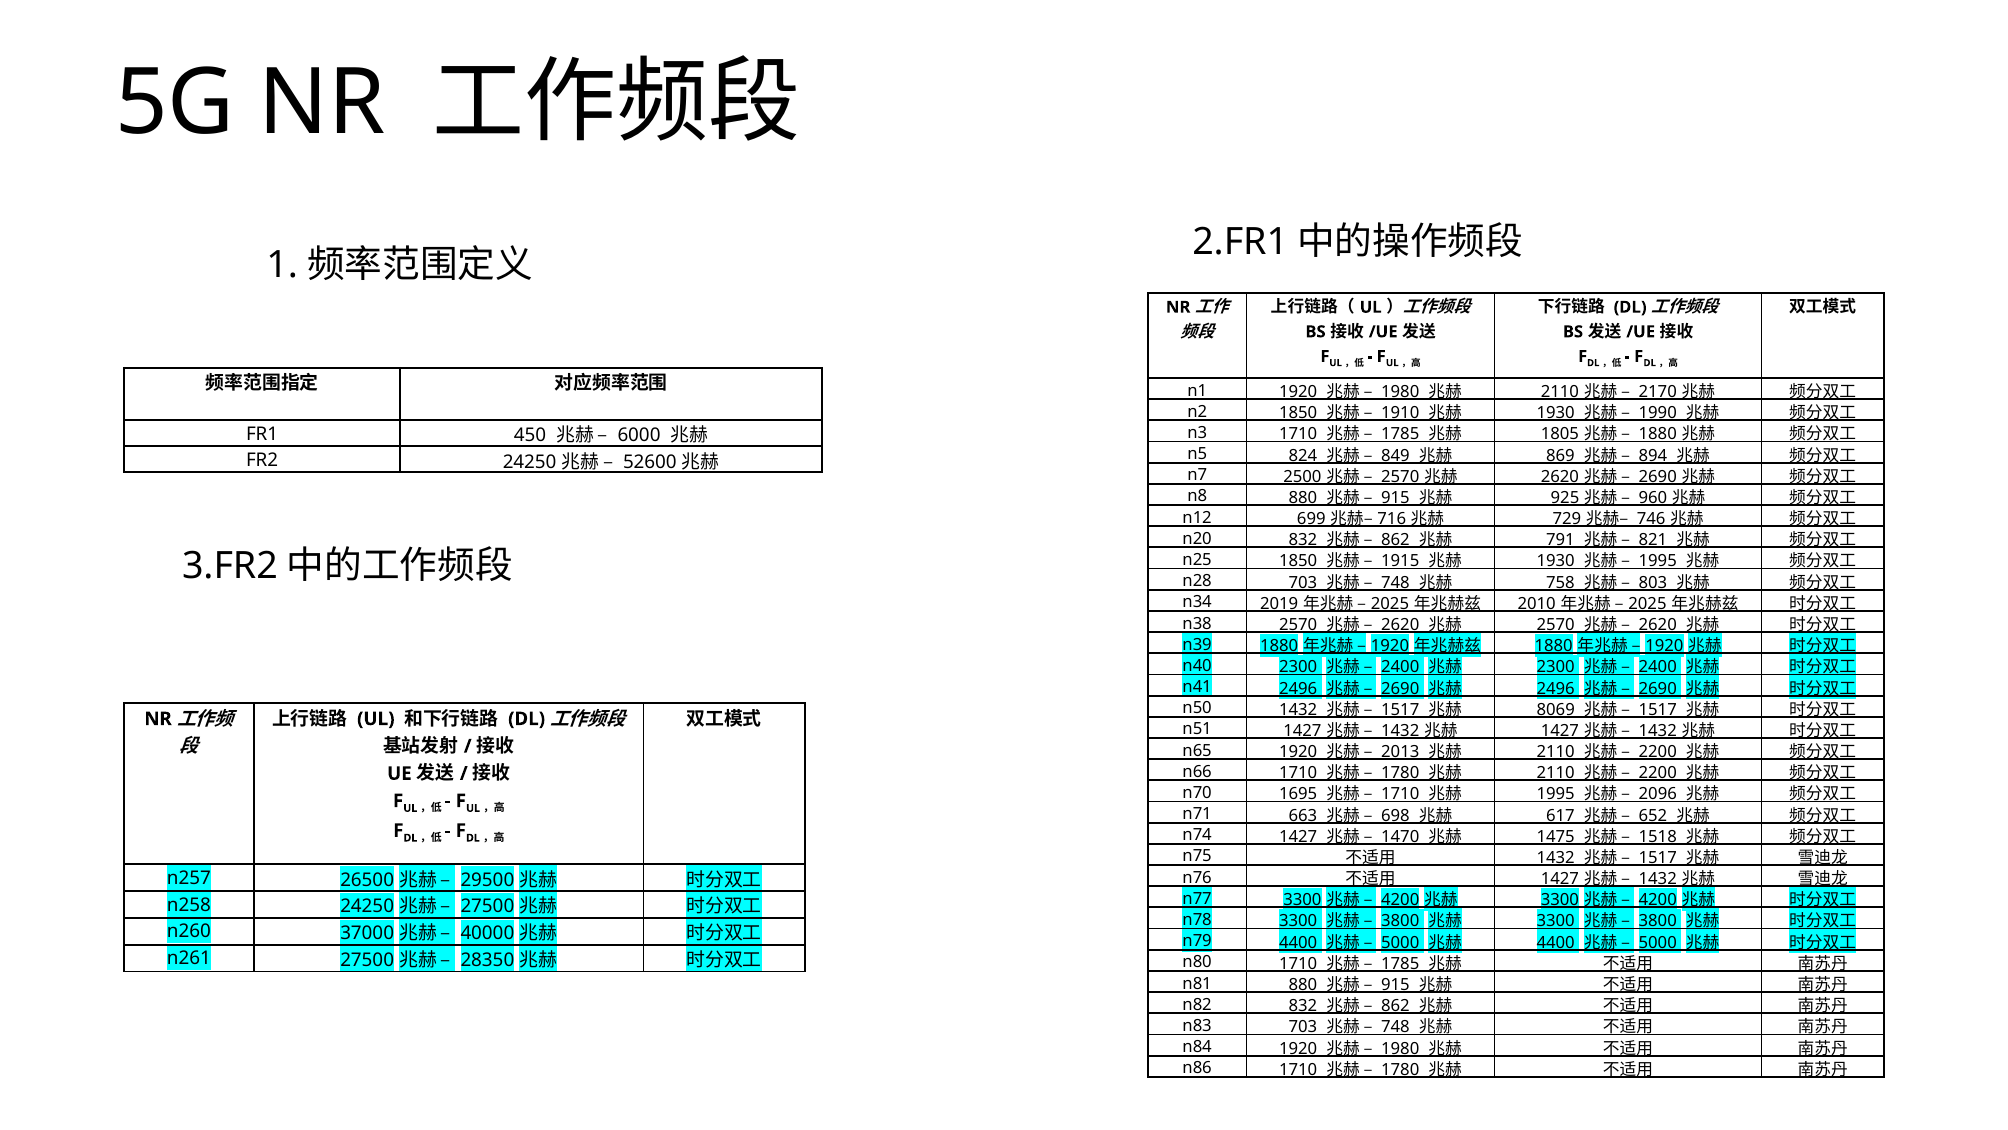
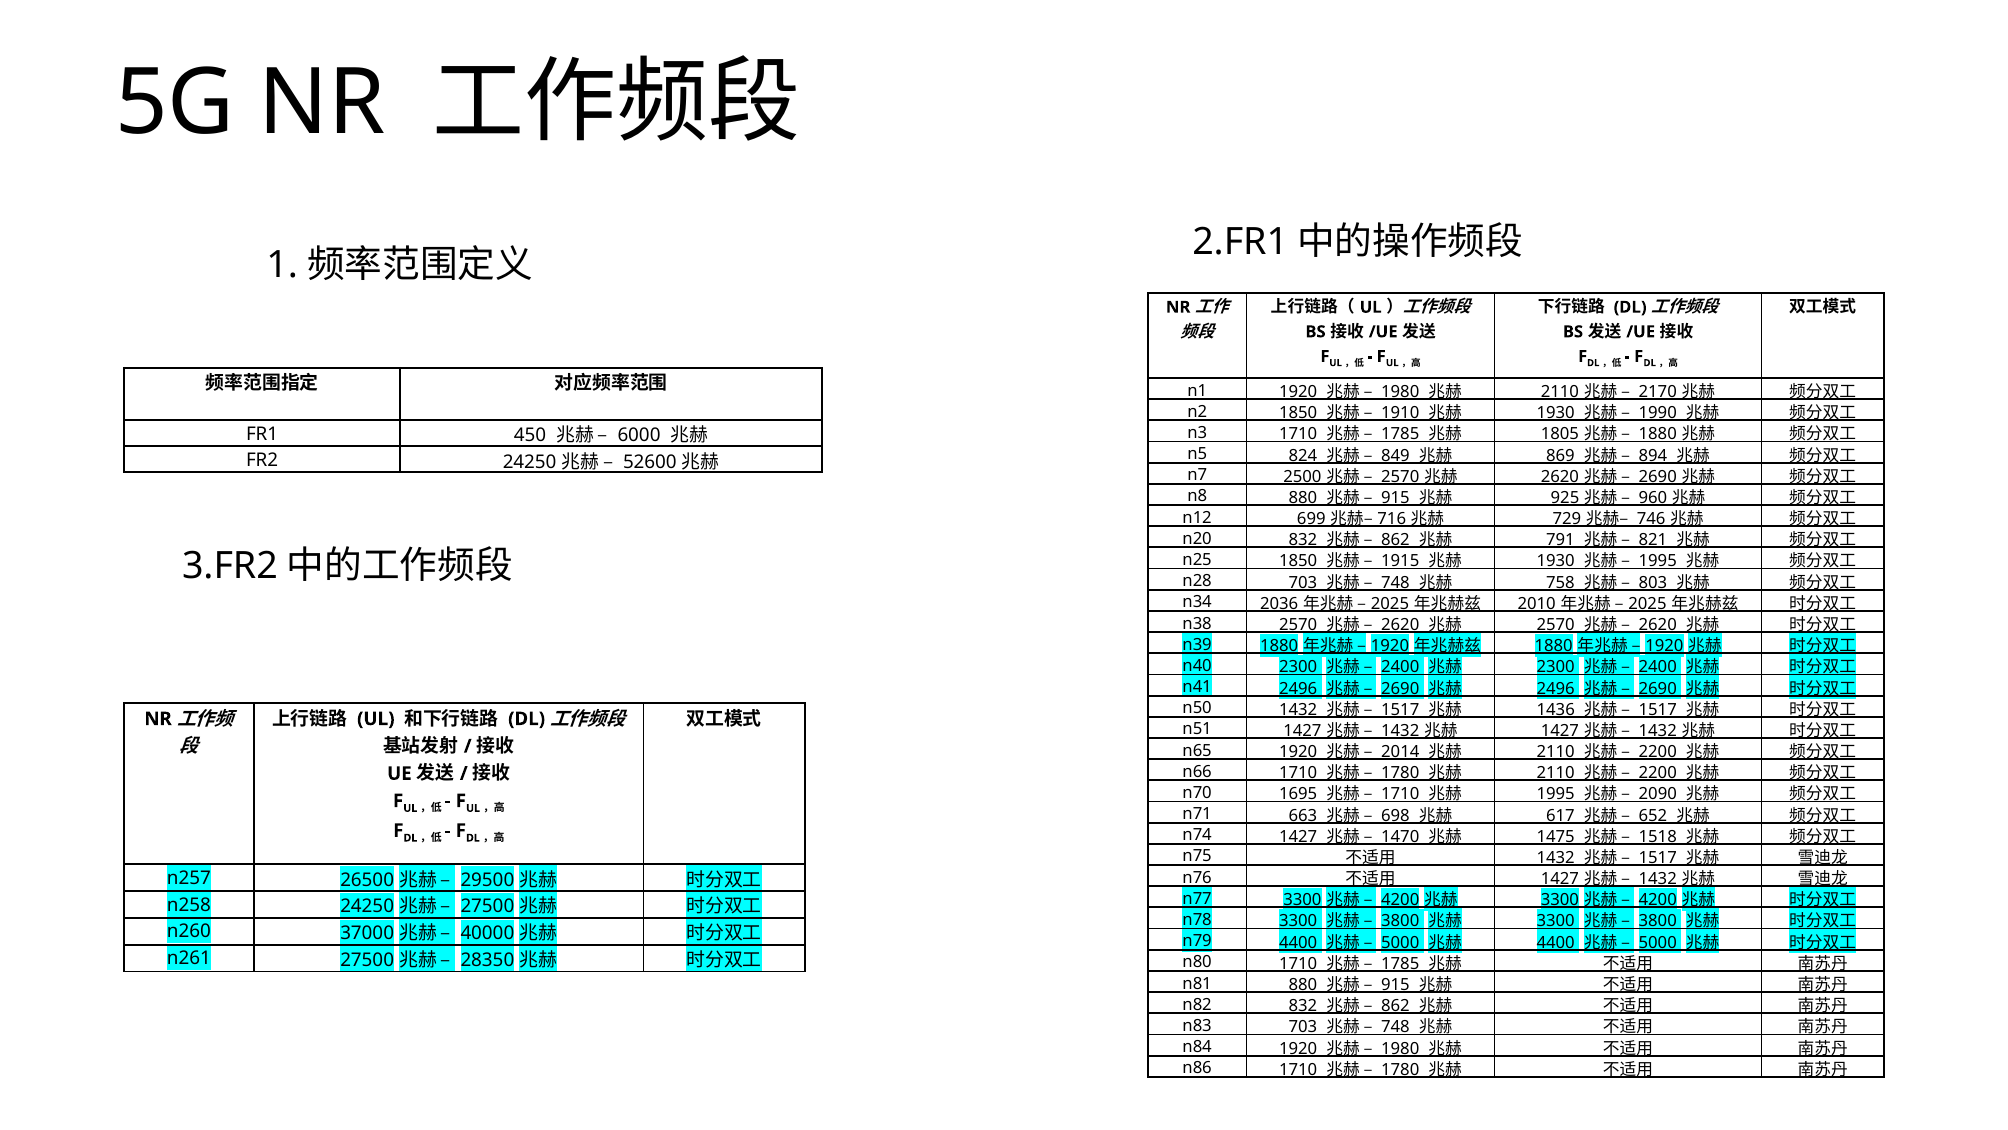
2019: 2019 -> 2036 (1279, 604)
8069: 8069 -> 1436 (1556, 709)
2013: 2013 -> 2014 (1400, 752)
2096: 2096 -> 2090 (1658, 794)
